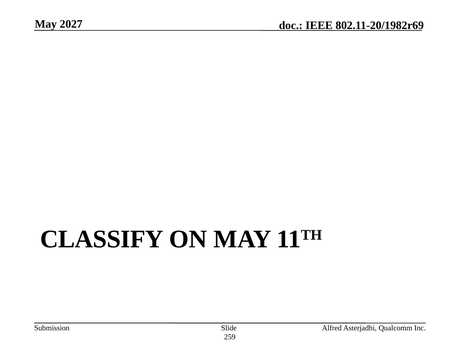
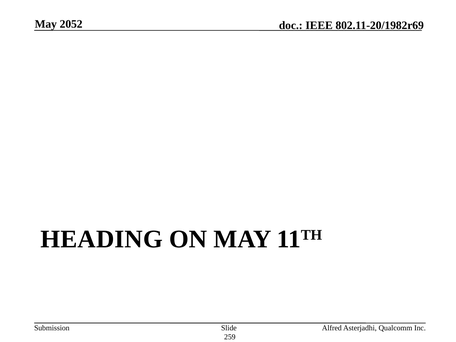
2027: 2027 -> 2052 (71, 24)
CLASSIFY: CLASSIFY -> HEADING (102, 239)
